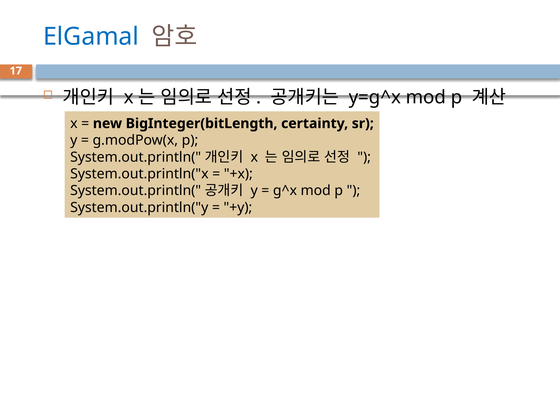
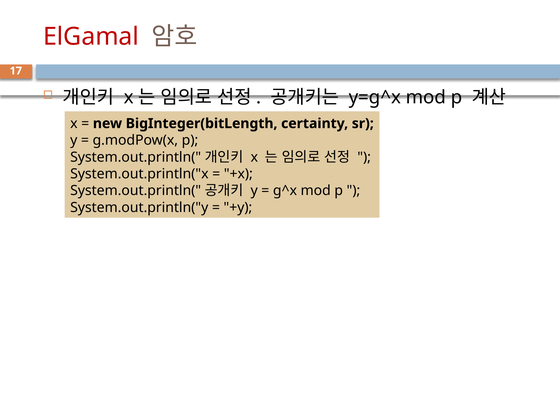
ElGamal colour: blue -> red (91, 37)
